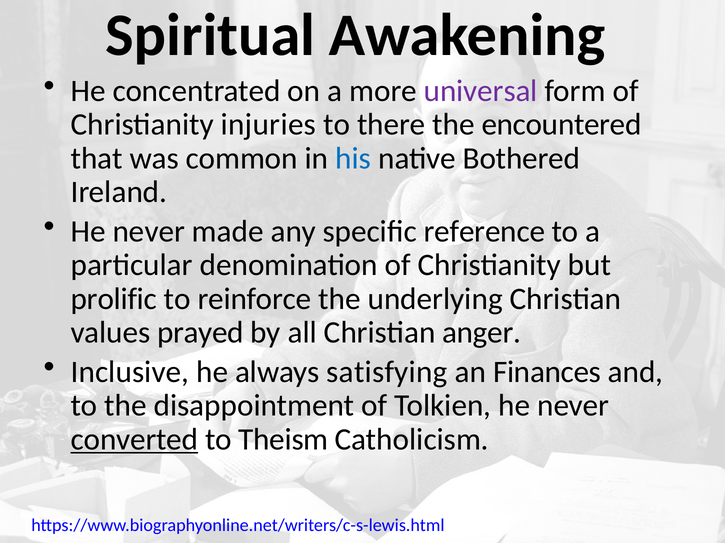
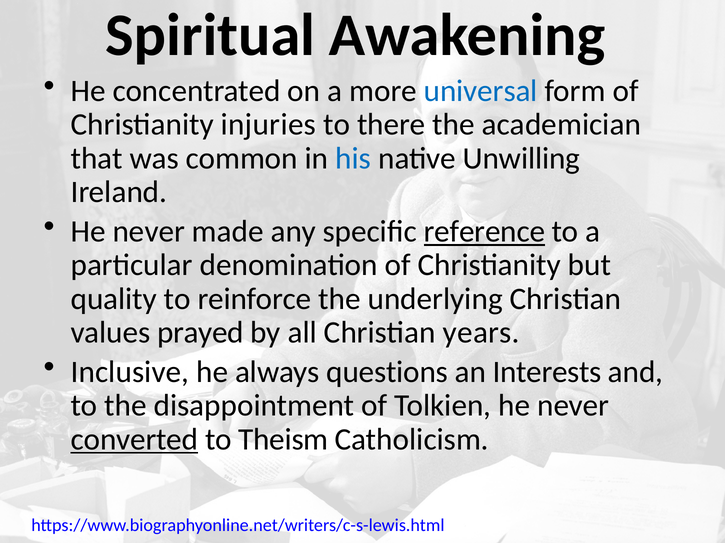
universal colour: purple -> blue (481, 91)
encountered: encountered -> academician (561, 125)
Bothered: Bothered -> Unwilling (521, 158)
reference underline: none -> present (484, 232)
prolific: prolific -> quality (114, 299)
anger: anger -> years (481, 333)
satisfying: satisfying -> questions (387, 372)
Finances: Finances -> Interests (547, 372)
